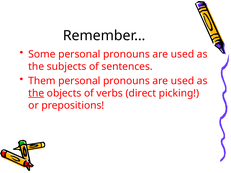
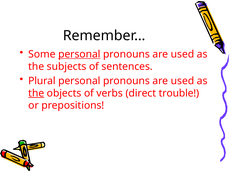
personal underline: none -> present (79, 54)
Them: Them -> Plural (42, 81)
picking: picking -> trouble (179, 93)
